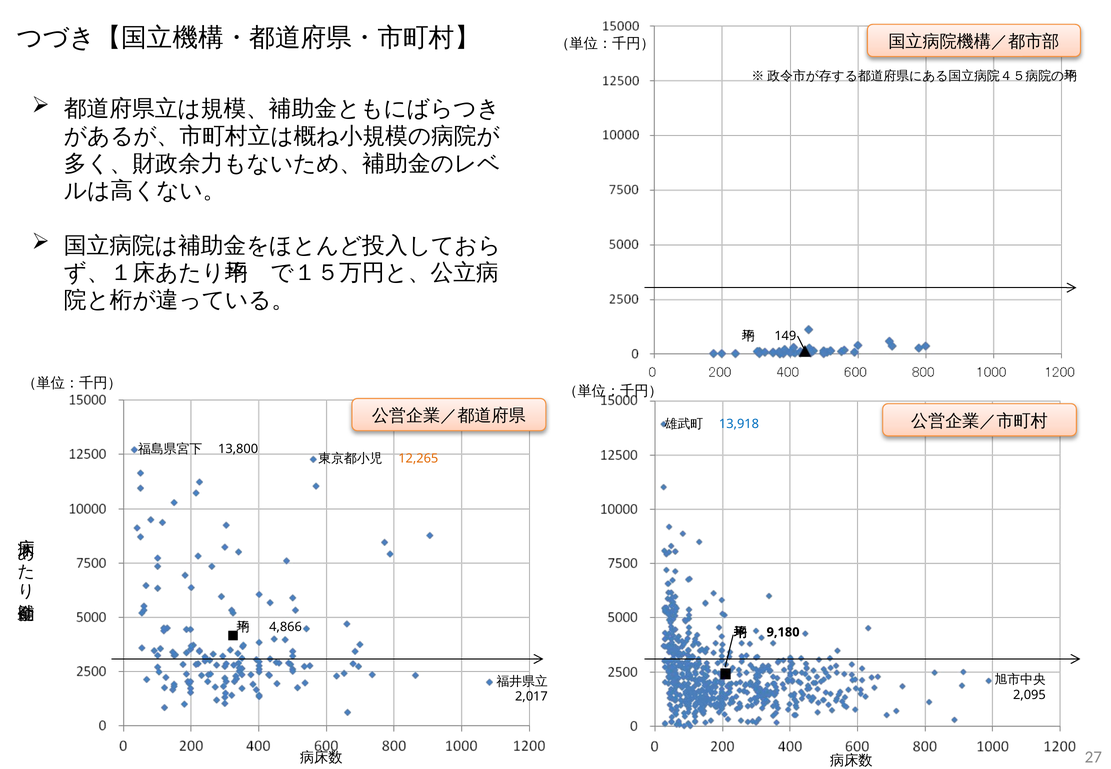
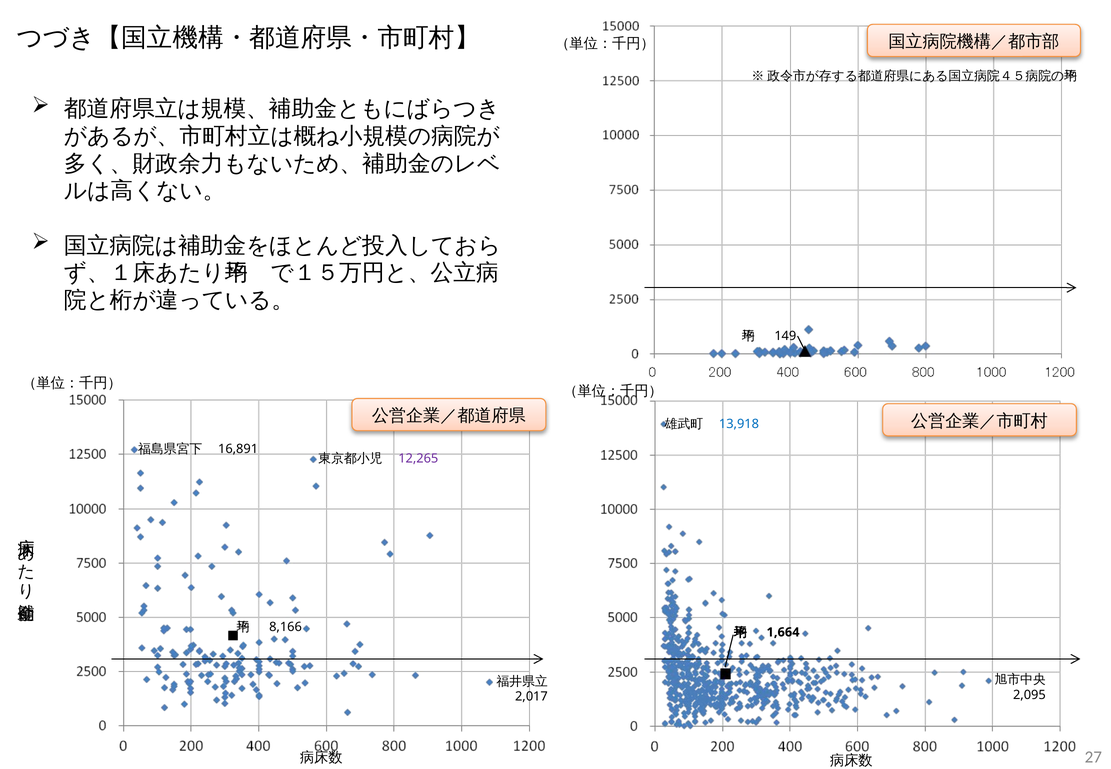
13,800: 13,800 -> 16,891 (238, 449)
12,265 colour: orange -> purple (418, 459)
4,866: 4,866 -> 8,166 (286, 627)
9,180: 9,180 -> 1,664 (783, 632)
